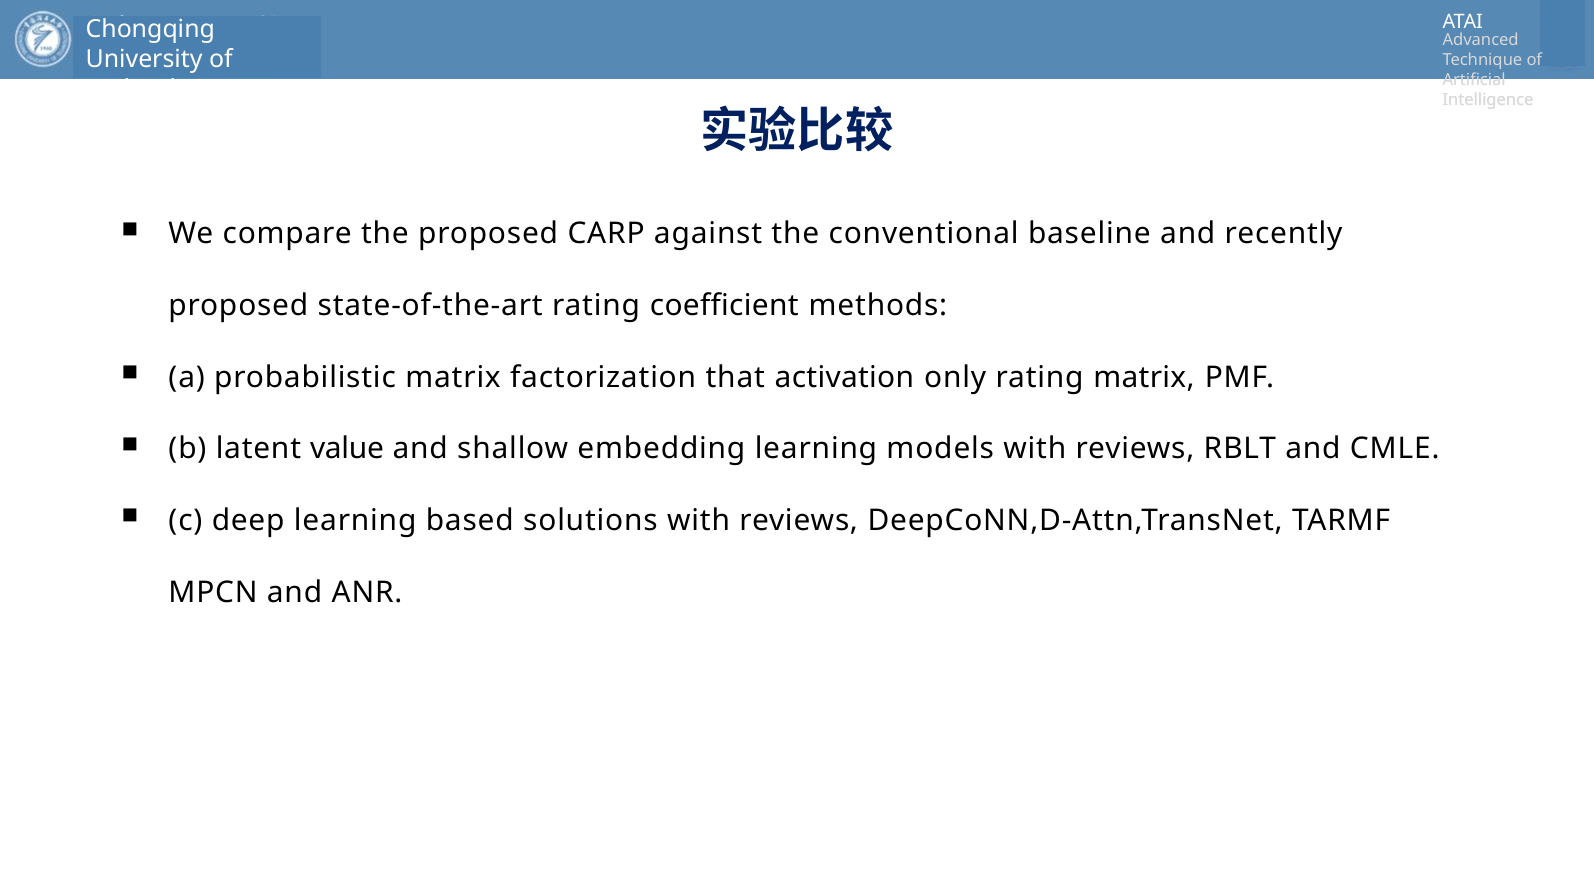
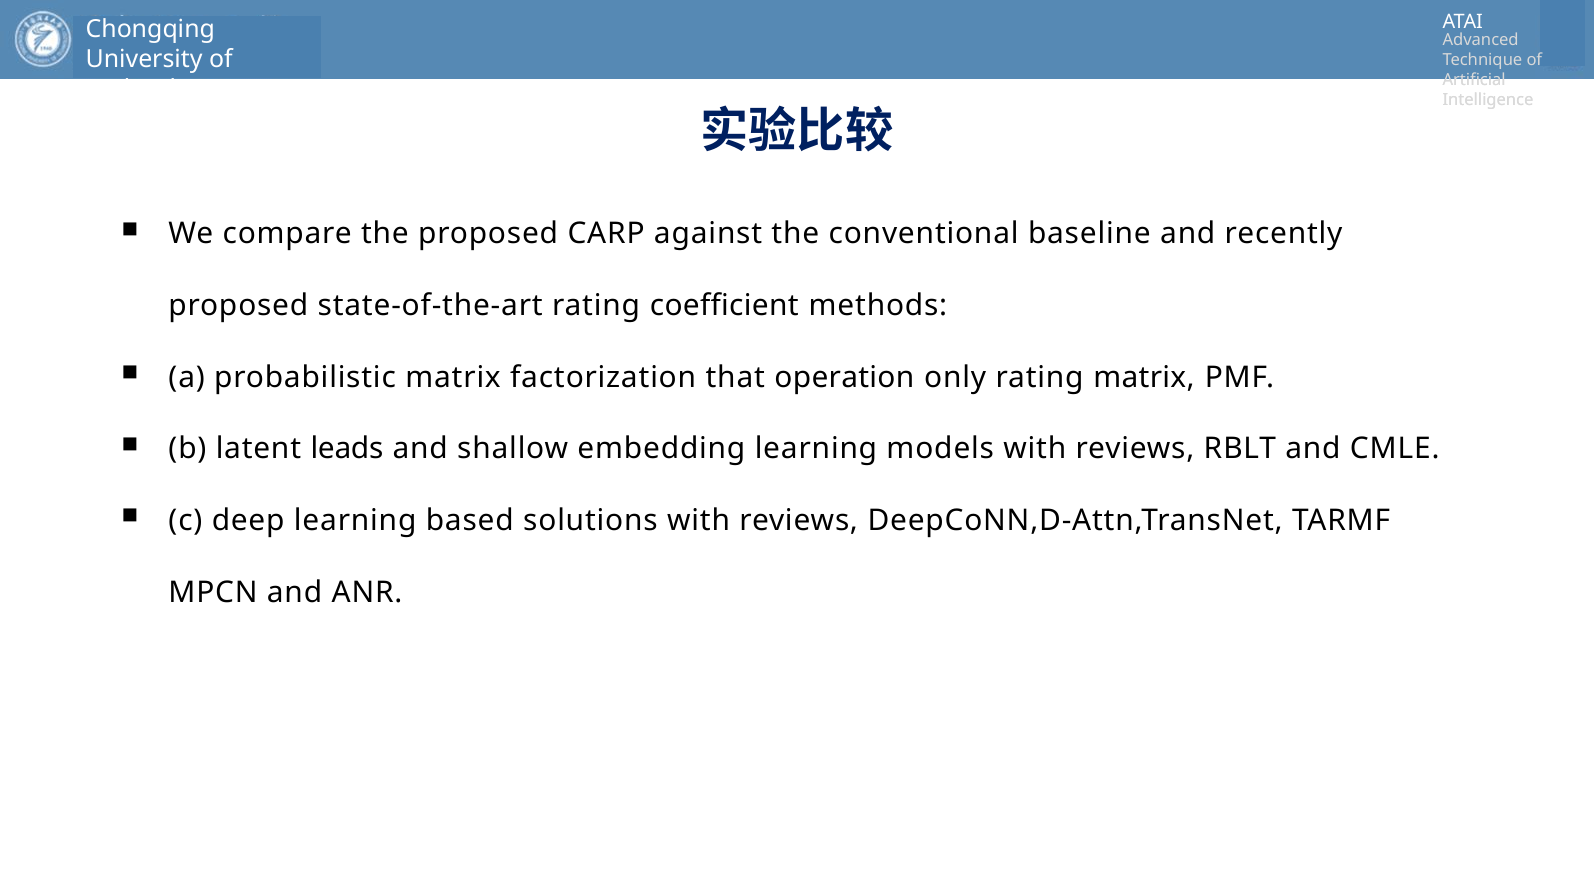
activation: activation -> operation (844, 377)
value: value -> leads (347, 449)
